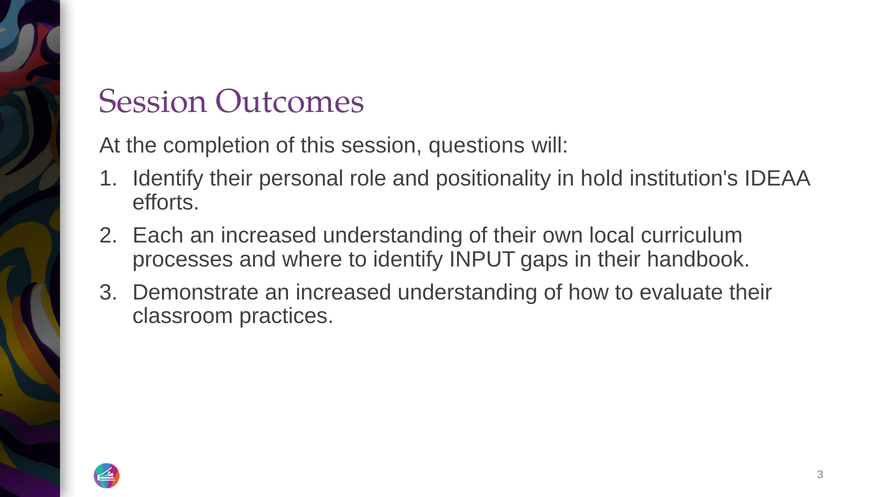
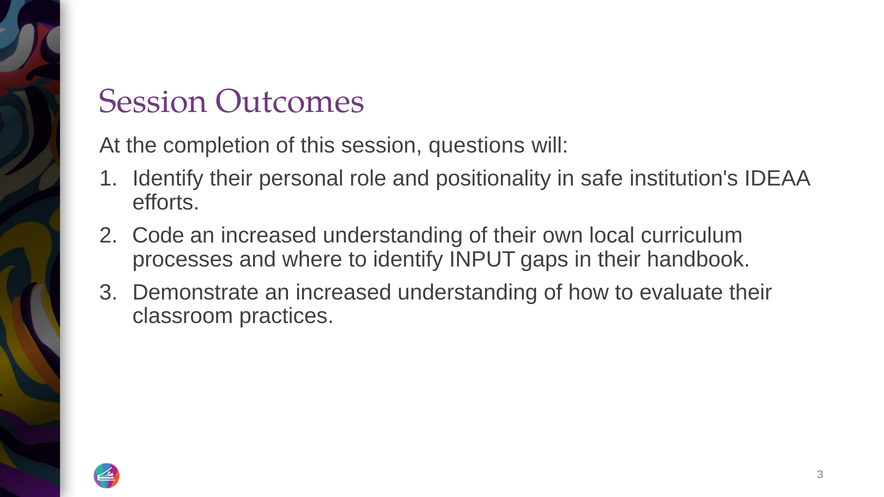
hold: hold -> safe (602, 179)
Each: Each -> Code (158, 236)
